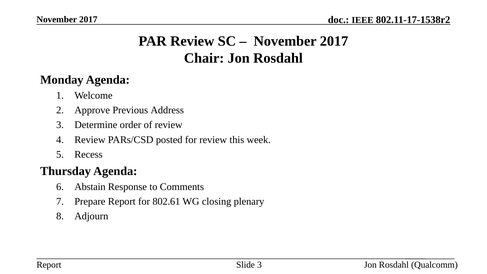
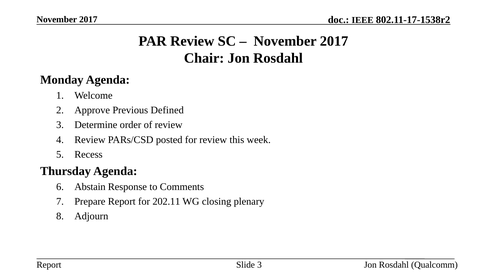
Address: Address -> Defined (167, 110)
802.61: 802.61 -> 202.11 (166, 202)
